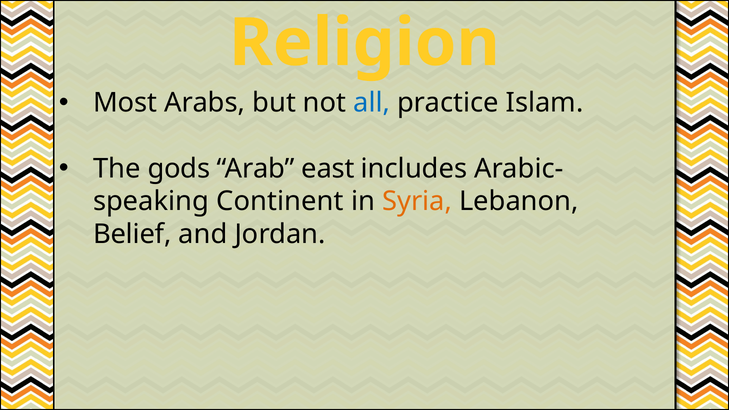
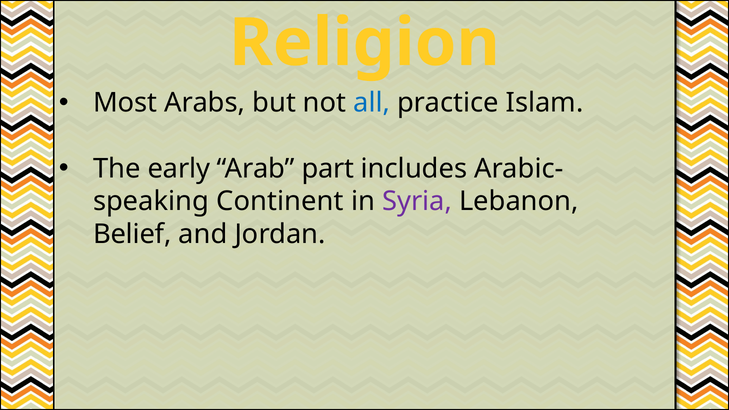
gods: gods -> early (179, 169)
east: east -> part (328, 169)
Syria colour: orange -> purple (417, 201)
